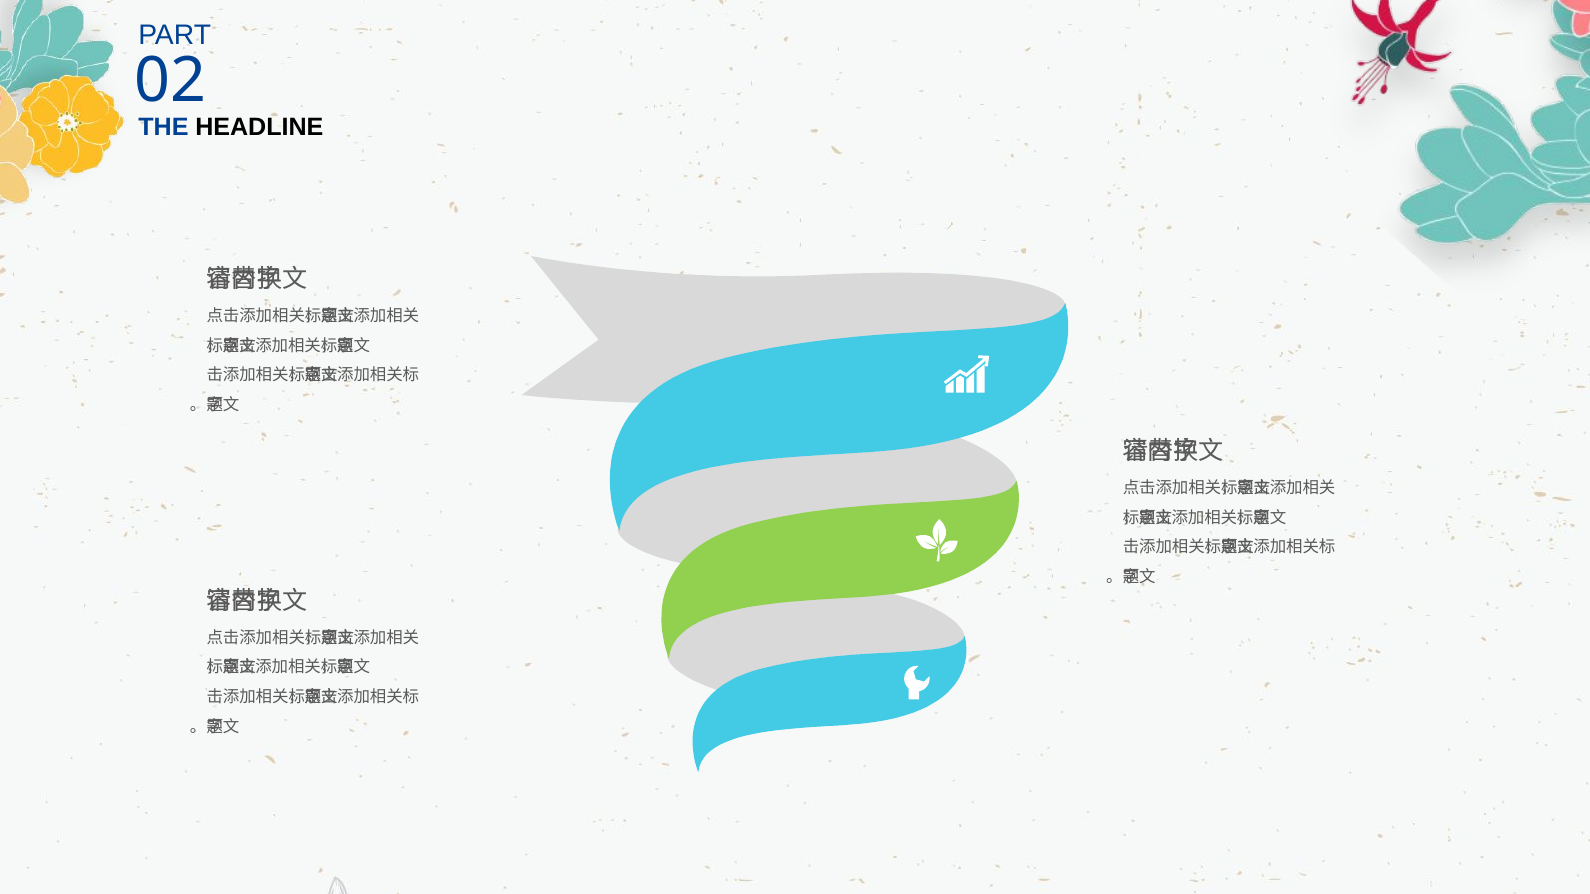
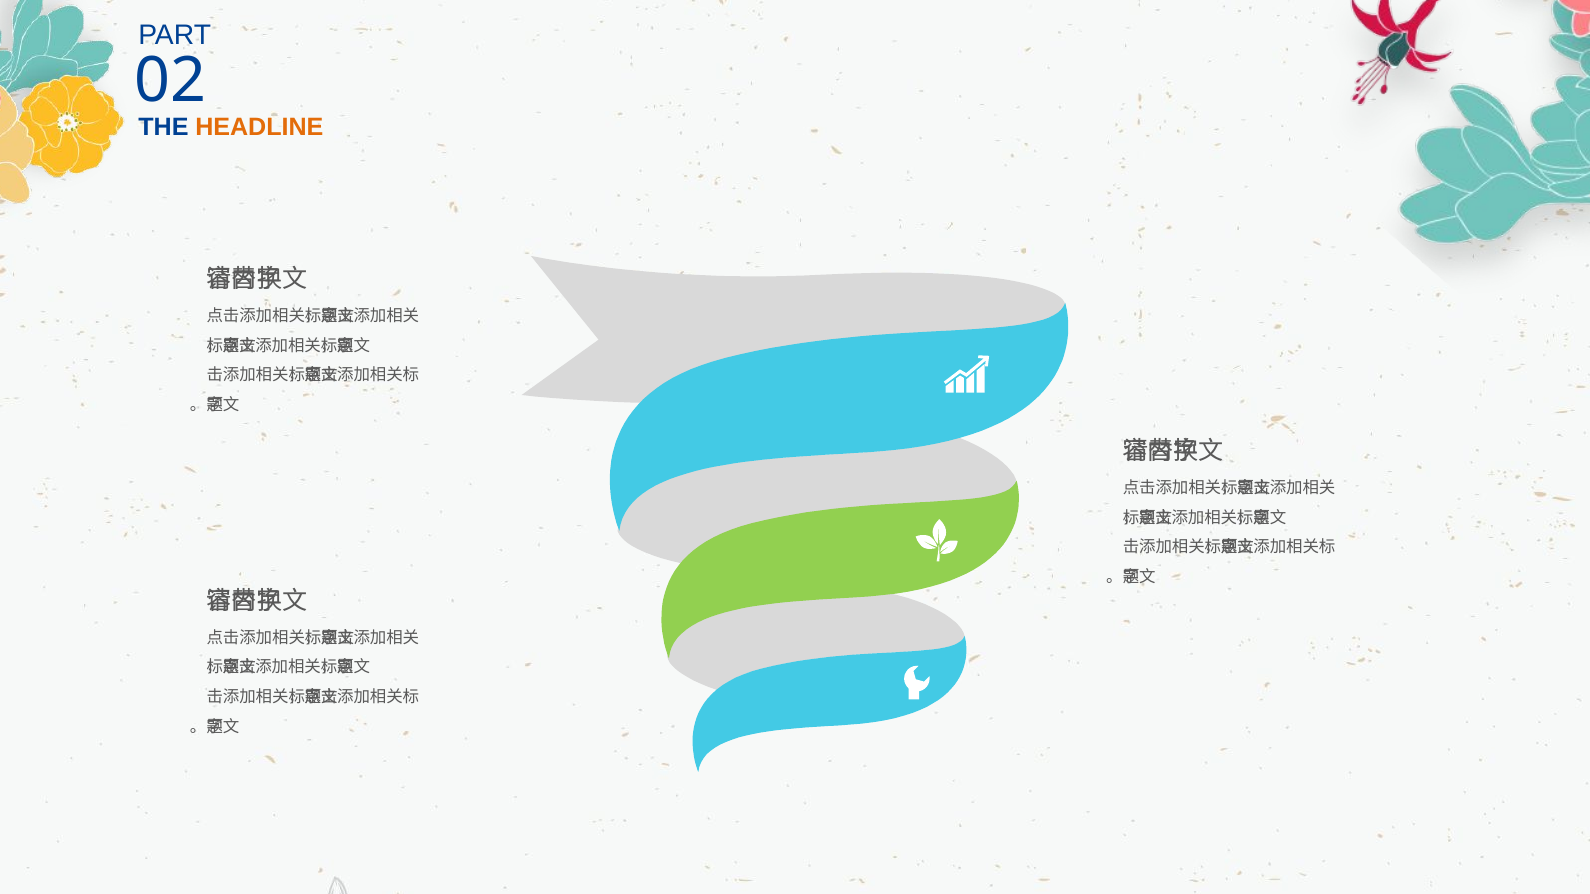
HEADLINE colour: black -> orange (259, 127)
